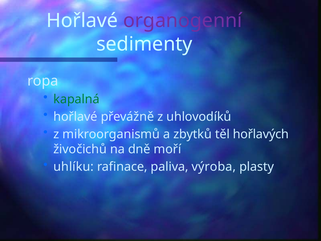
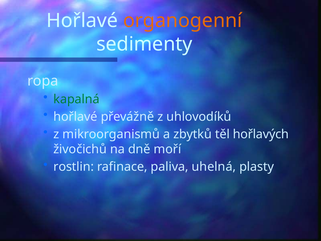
organogenní colour: purple -> orange (183, 21)
uhlíku: uhlíku -> rostlin (74, 167)
výroba: výroba -> uhelná (214, 167)
